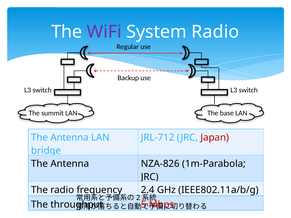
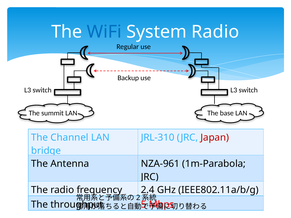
WiFi colour: purple -> blue (104, 32)
Antenna: Antenna -> Channel (69, 138)
JRL-712: JRL-712 -> JRL-310 (158, 138)
NZA-826: NZA-826 -> NZA-961 (160, 164)
